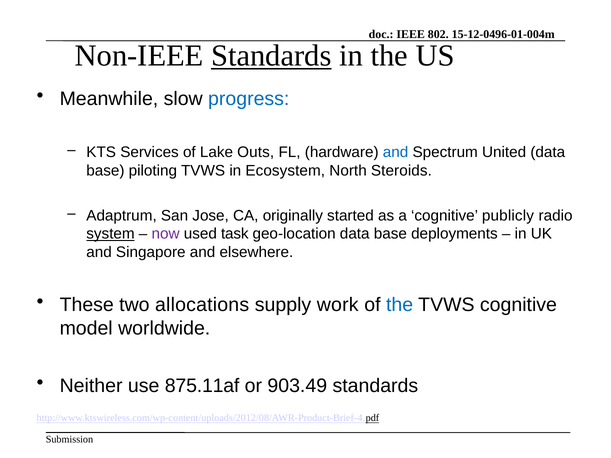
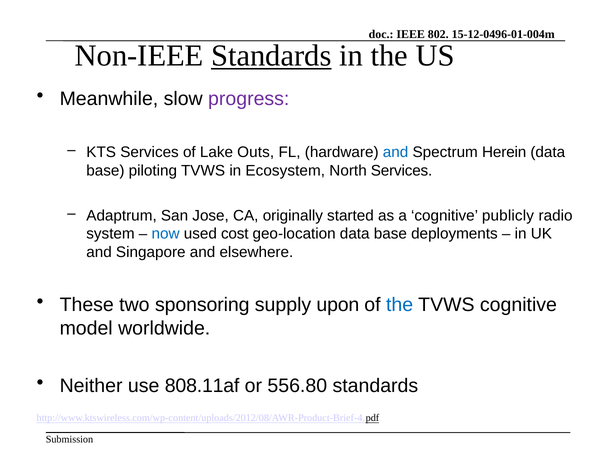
progress colour: blue -> purple (249, 99)
United: United -> Herein (504, 152)
North Steroids: Steroids -> Services (402, 171)
system underline: present -> none (111, 234)
now colour: purple -> blue (166, 234)
task: task -> cost (235, 234)
allocations: allocations -> sponsoring (202, 305)
work: work -> upon (338, 305)
875.11af: 875.11af -> 808.11af (202, 386)
903.49: 903.49 -> 556.80 (297, 386)
